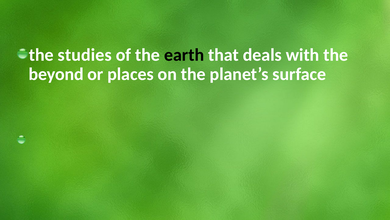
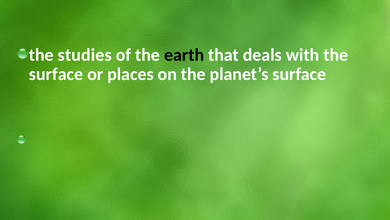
beyond: beyond -> surface (56, 74)
